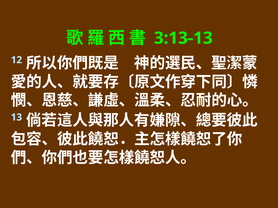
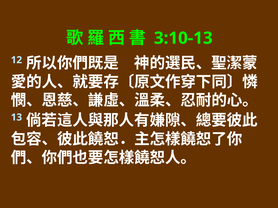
3:13-13: 3:13-13 -> 3:10-13 (183, 38)
